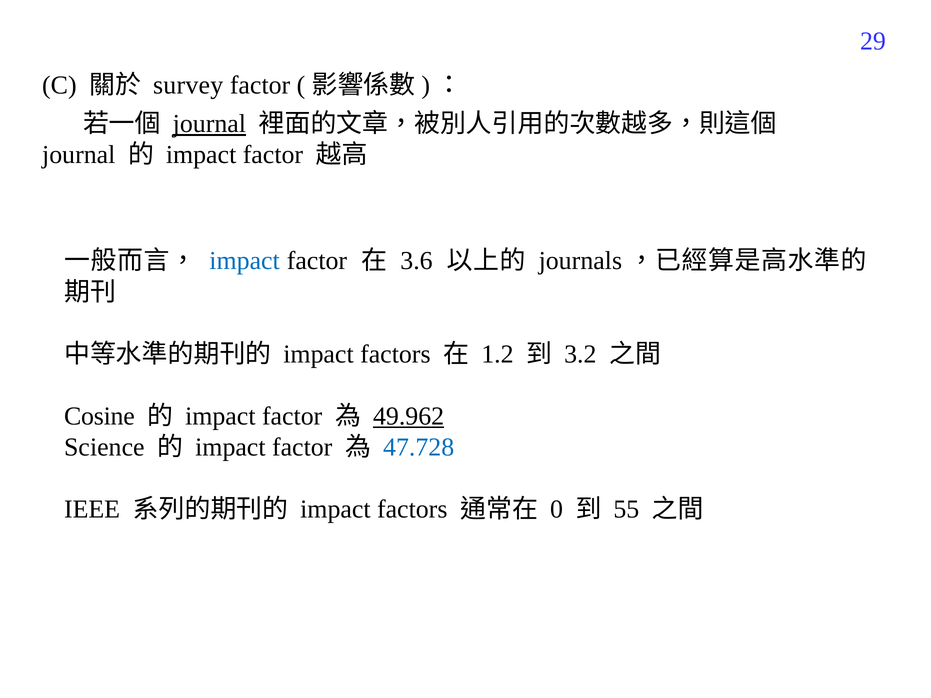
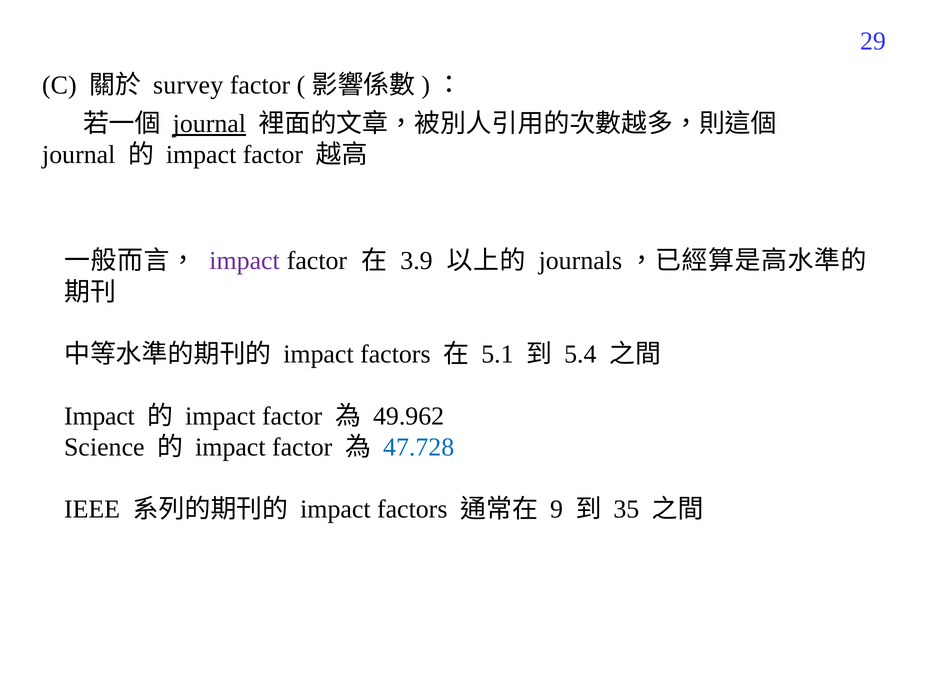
impact colour: blue -> purple (245, 261)
3.6: 3.6 -> 3.9 (417, 261)
1.2: 1.2 -> 5.1 (497, 354)
3.2: 3.2 -> 5.4 (580, 354)
Cosine: Cosine -> Impact (99, 416)
49.962 underline: present -> none (409, 416)
0: 0 -> 9 (556, 509)
55: 55 -> 35 (626, 509)
